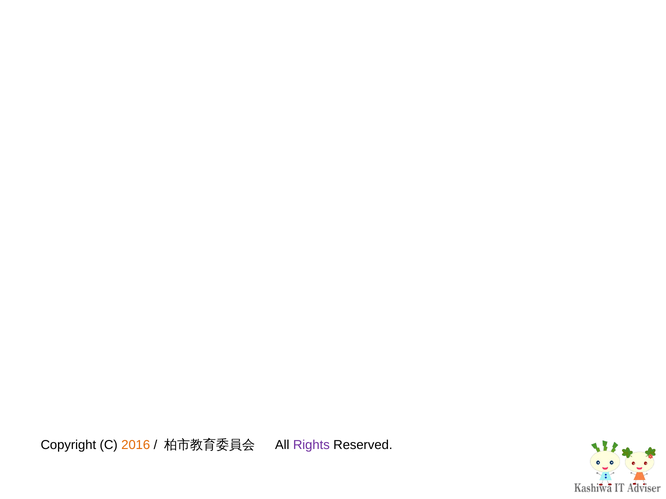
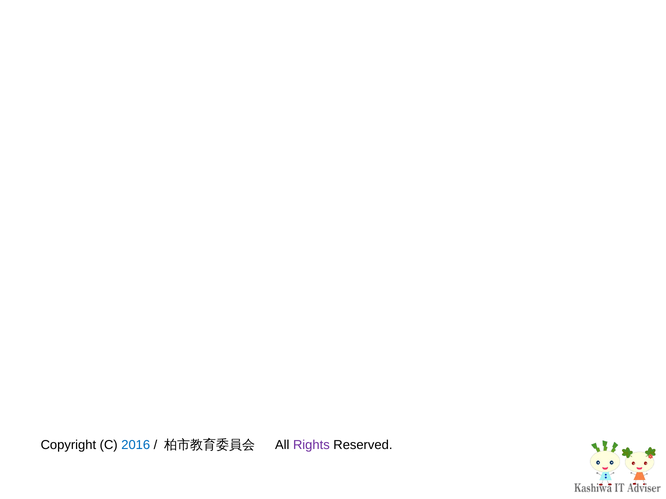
2016 colour: orange -> blue (136, 445)
